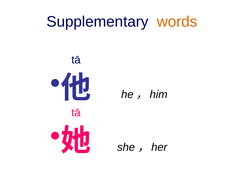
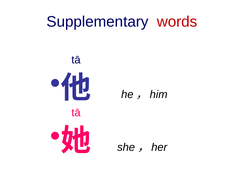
words colour: orange -> red (177, 22)
